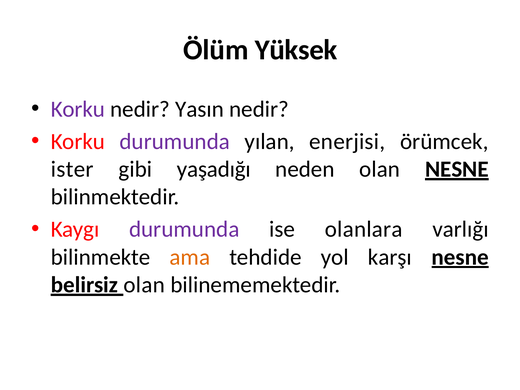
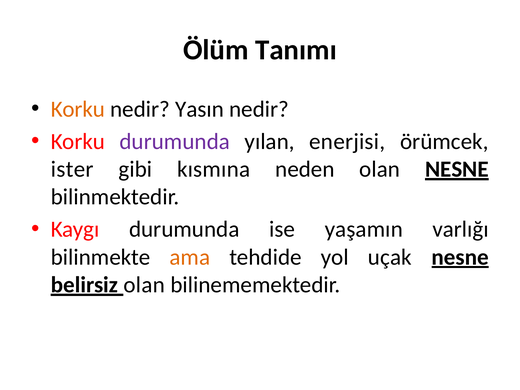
Yüksek: Yüksek -> Tanımı (296, 50)
Korku colour: purple -> orange (78, 109)
yaşadığı: yaşadığı -> kısmına (214, 169)
durumunda colour: purple -> black (184, 229)
olanlara: olanlara -> yaşamın (364, 229)
karşı: karşı -> uçak (390, 257)
